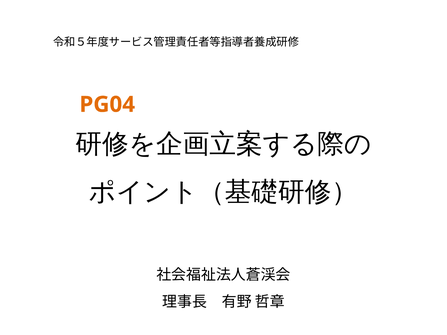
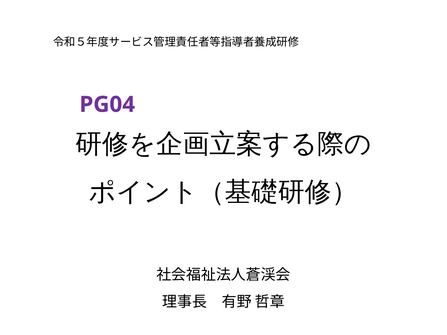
PG04 colour: orange -> purple (107, 105)
